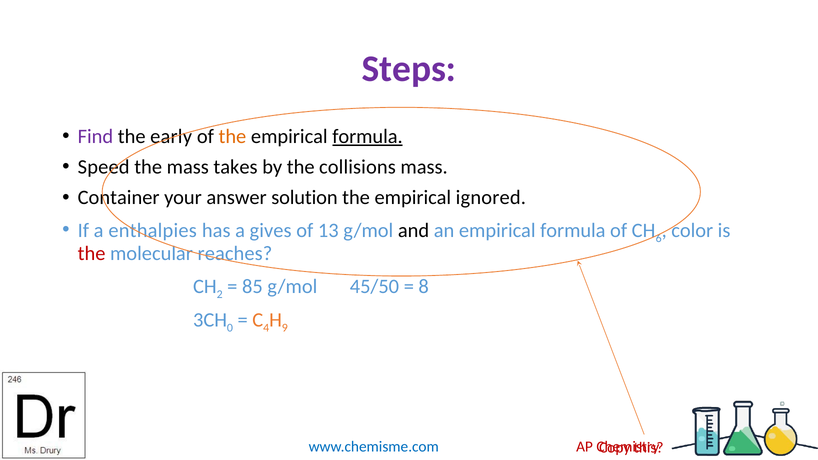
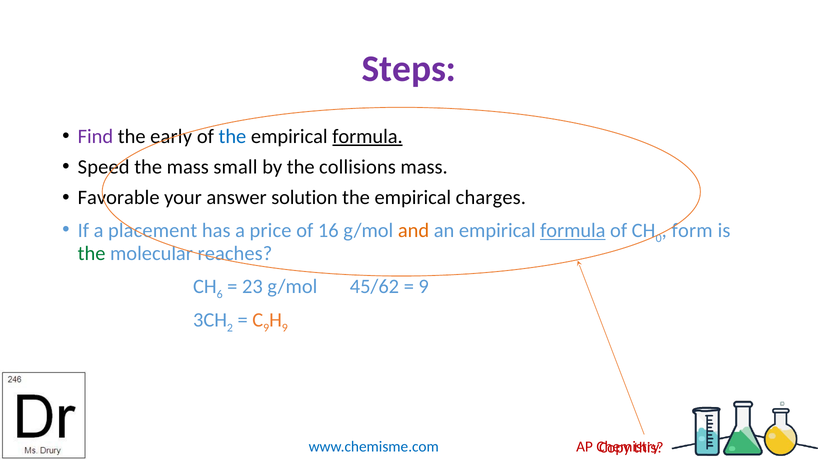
the colour: orange -> blue (232, 136)
takes: takes -> small (235, 167)
Container: Container -> Favorable (119, 198)
ignored: ignored -> charges (491, 198)
enthalpies: enthalpies -> placement (153, 231)
gives: gives -> price (271, 231)
13: 13 -> 16 (328, 231)
and colour: black -> orange (414, 231)
formula underline: none -> present (573, 231)
6: 6 -> 0 (659, 239)
color: color -> form (692, 231)
the colour: red -> green (92, 253)
2: 2 -> 6 (220, 294)
85: 85 -> 23 (252, 286)
45/50: 45/50 -> 45/62 (374, 286)
8: 8 -> 9 (424, 286)
0: 0 -> 2 (230, 328)
4: 4 -> 9 (266, 328)
